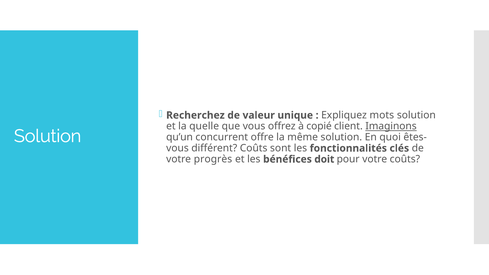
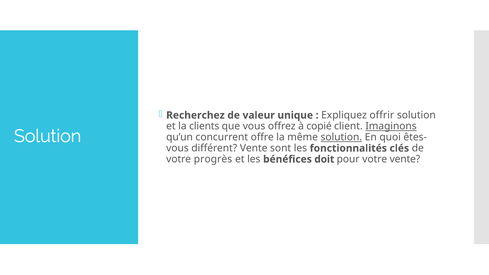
mots: mots -> offrir (382, 115)
quelle: quelle -> clients (204, 126)
solution underline: none -> present (341, 137)
différent Coûts: Coûts -> Vente (254, 148)
votre coûts: coûts -> vente (405, 159)
